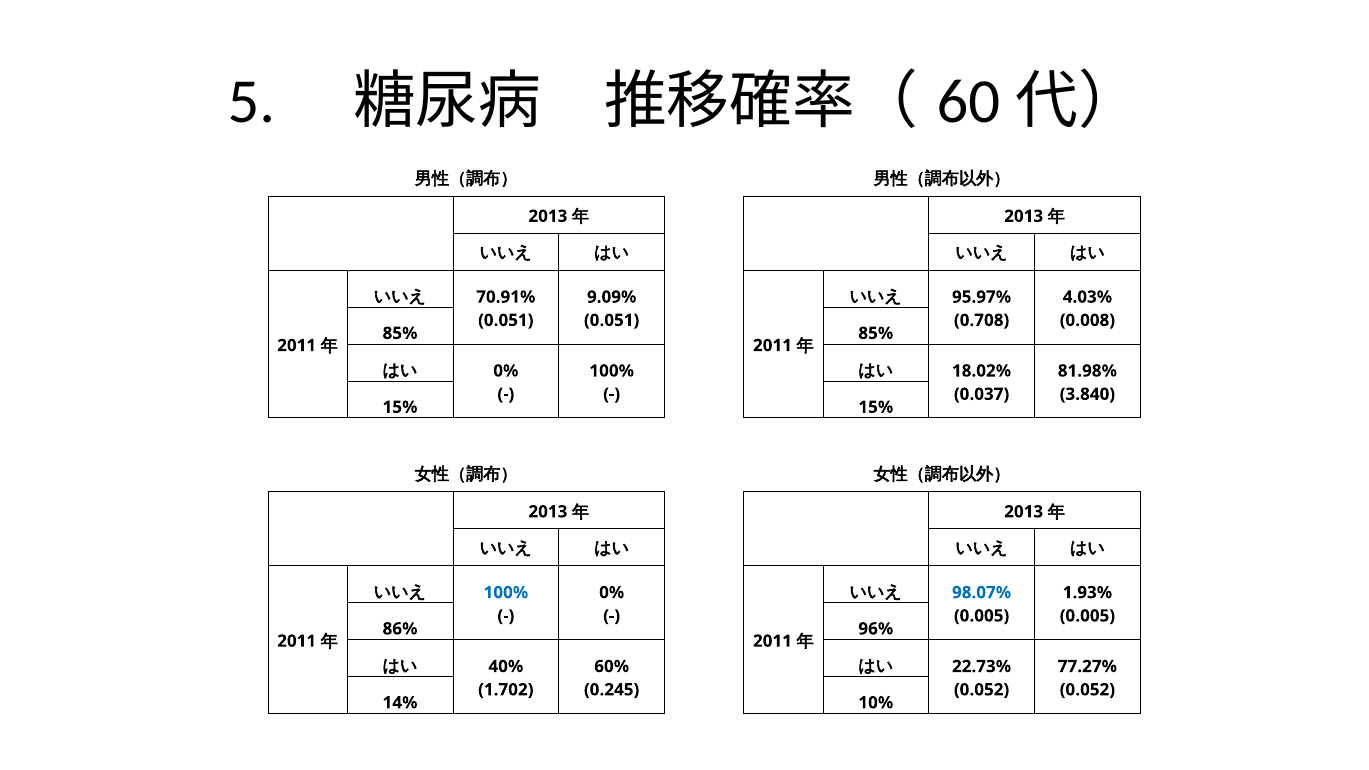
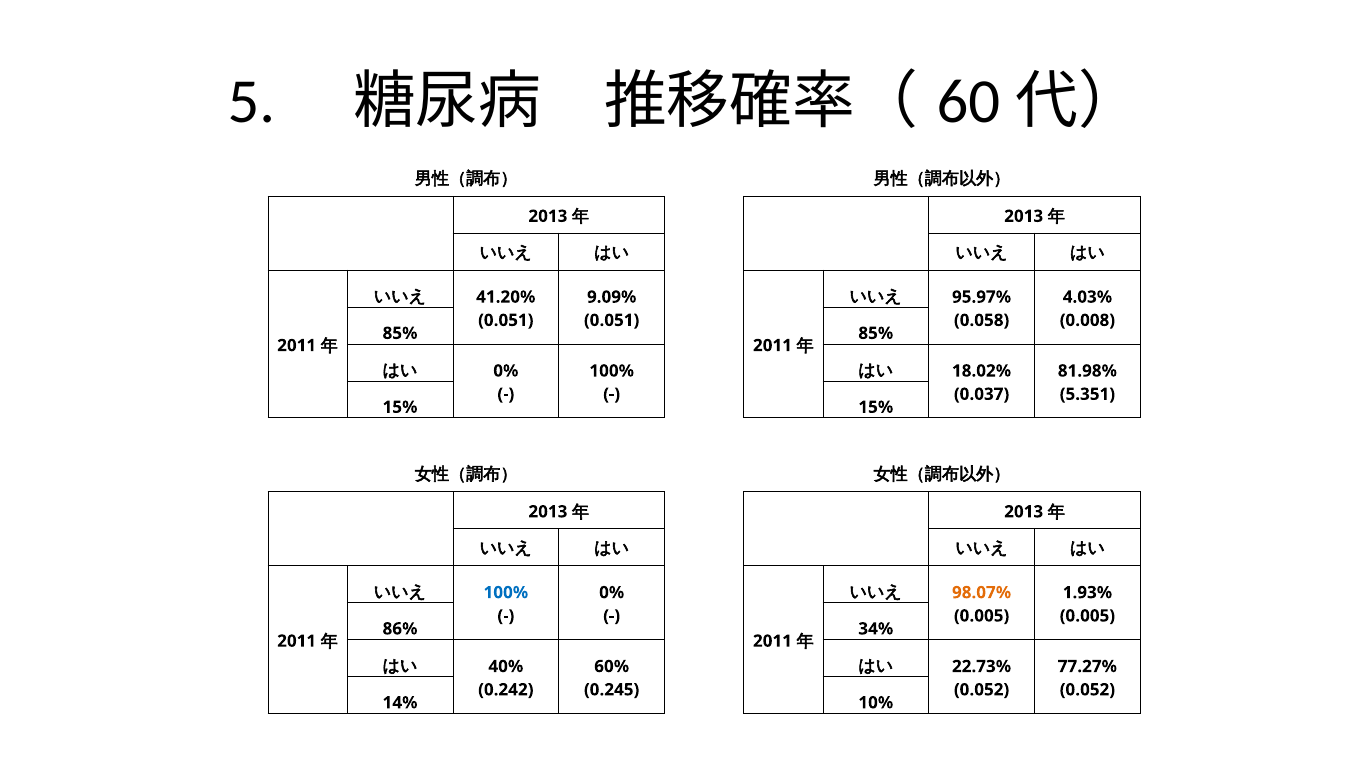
70.91%: 70.91% -> 41.20% (506, 297)
0.708: 0.708 -> 0.058 (982, 320)
3.840: 3.840 -> 5.351 (1087, 394)
98.07% colour: blue -> orange (982, 593)
96%: 96% -> 34% (876, 629)
1.702: 1.702 -> 0.242 (506, 690)
